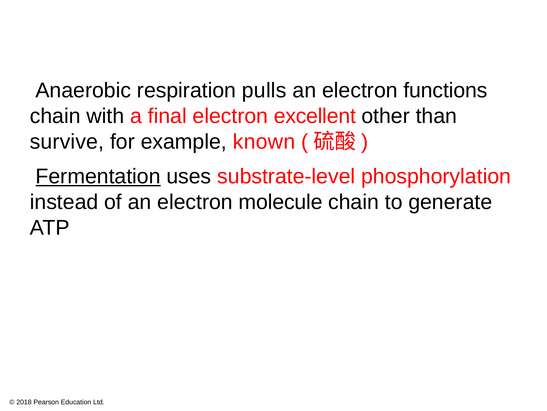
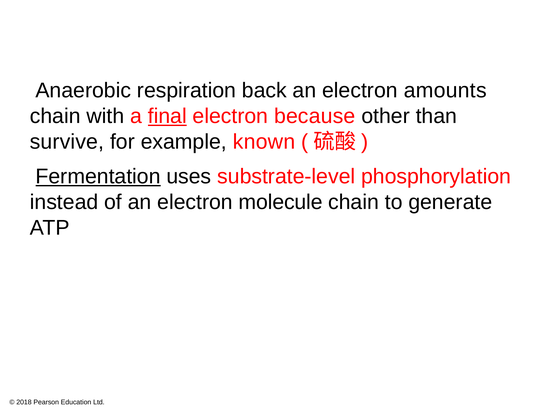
pulls: pulls -> back (264, 90)
functions: functions -> amounts (445, 90)
final underline: none -> present (167, 116)
excellent: excellent -> because (315, 116)
